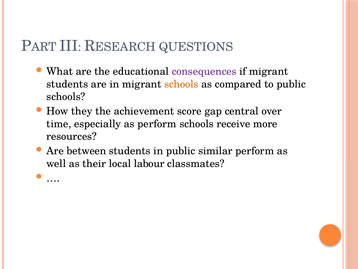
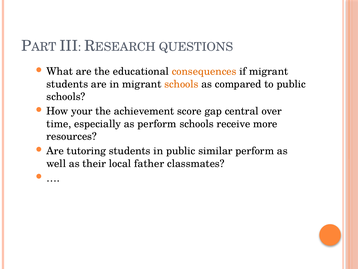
consequences colour: purple -> orange (204, 71)
they: they -> your (82, 111)
between: between -> tutoring (86, 151)
labour: labour -> father (149, 163)
